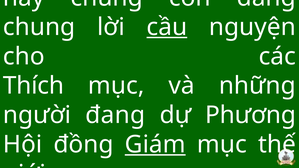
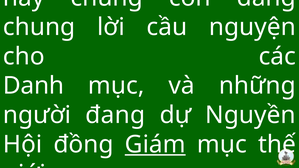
cầu underline: present -> none (167, 27)
Thích: Thích -> Danh (34, 86)
Phương: Phương -> Nguyền (250, 115)
